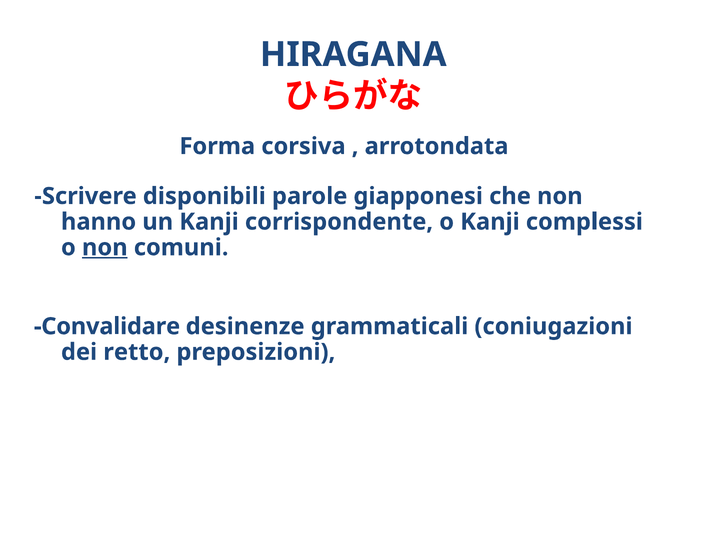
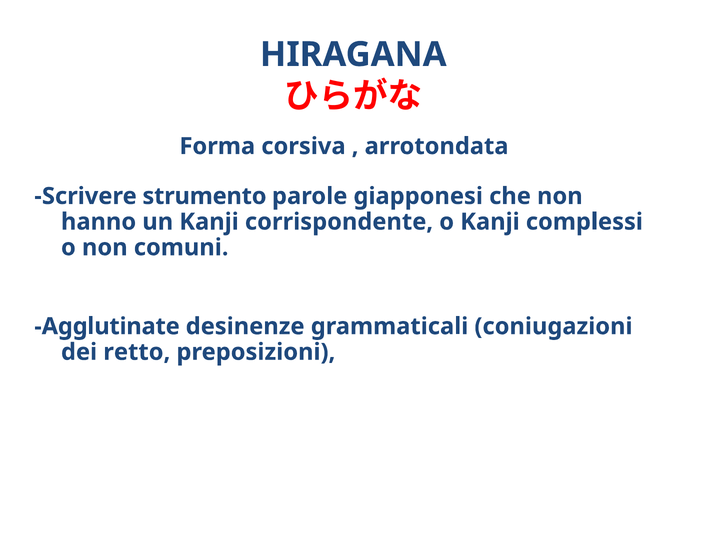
disponibili: disponibili -> strumento (204, 196)
non underline: present -> none (105, 247)
Convalidare: Convalidare -> Agglutinate (107, 326)
